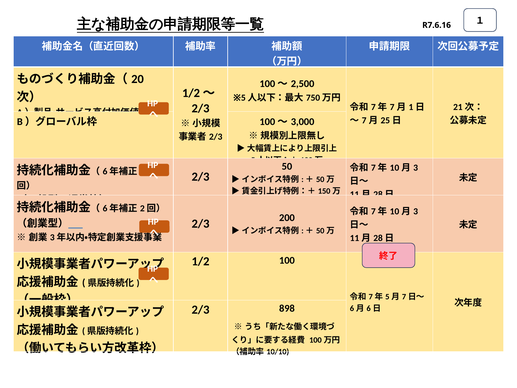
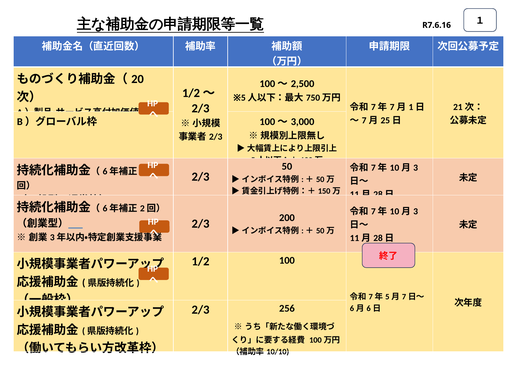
898: 898 -> 256 (287, 308)
